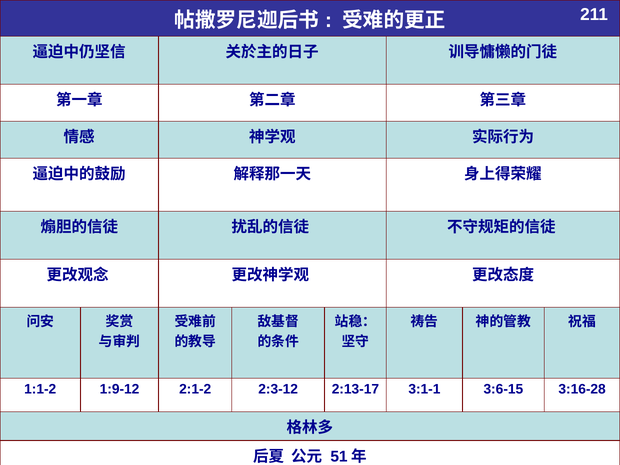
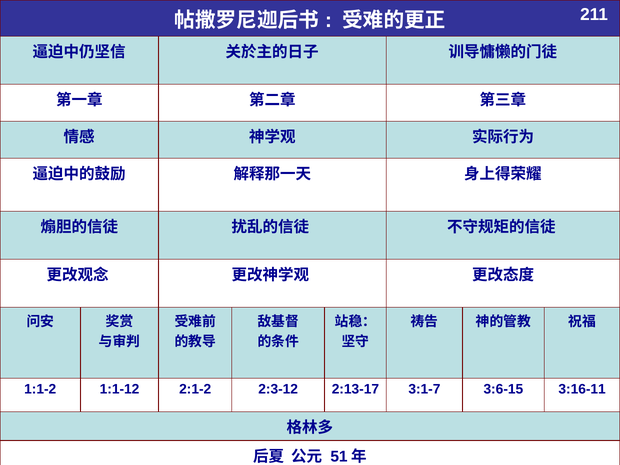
1:9-12: 1:9-12 -> 1:1-12 (120, 389)
3:1-1: 3:1-1 -> 3:1-7 (424, 389)
3:16-28: 3:16-28 -> 3:16-11 (582, 389)
